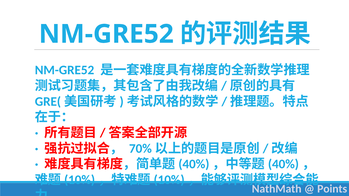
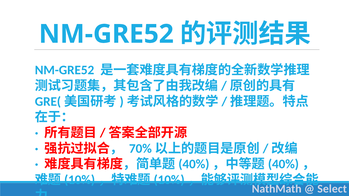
Points: Points -> Select (332, 189)
